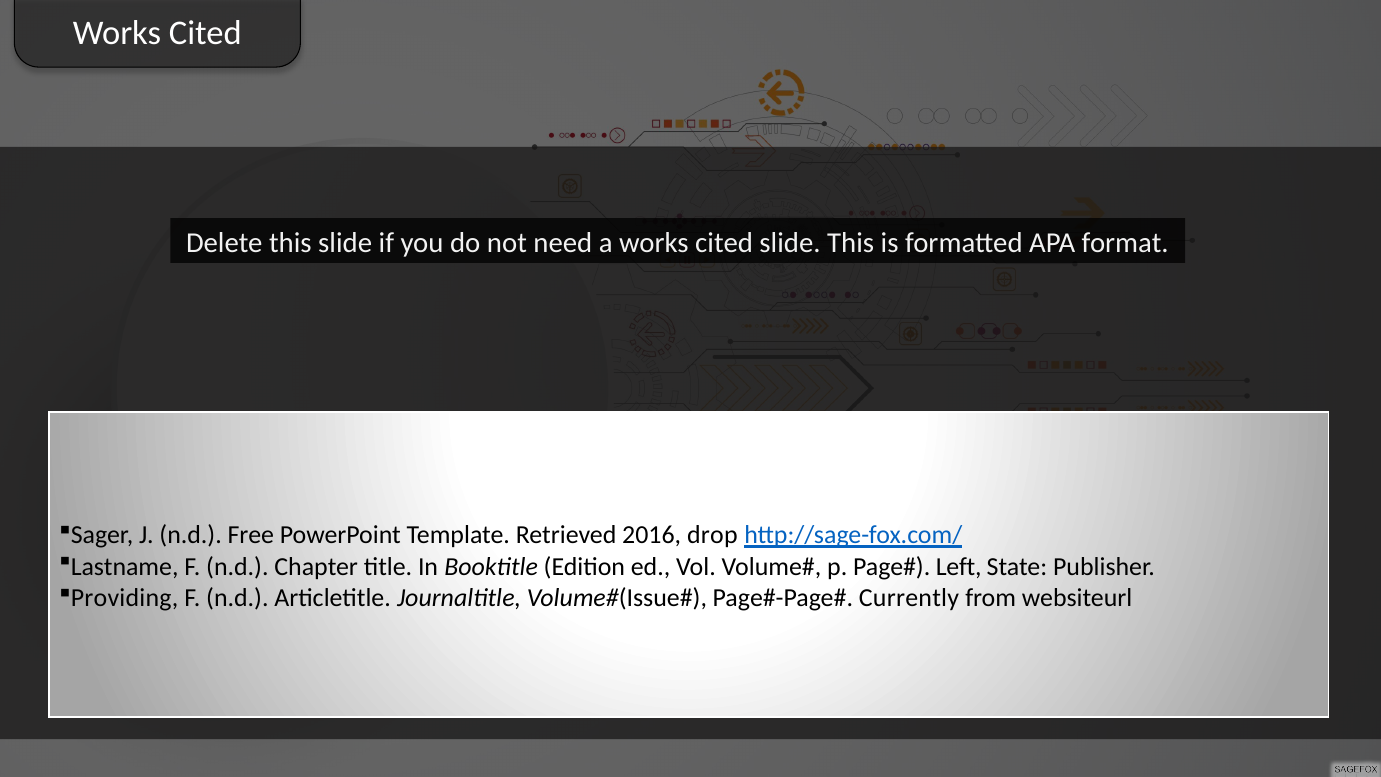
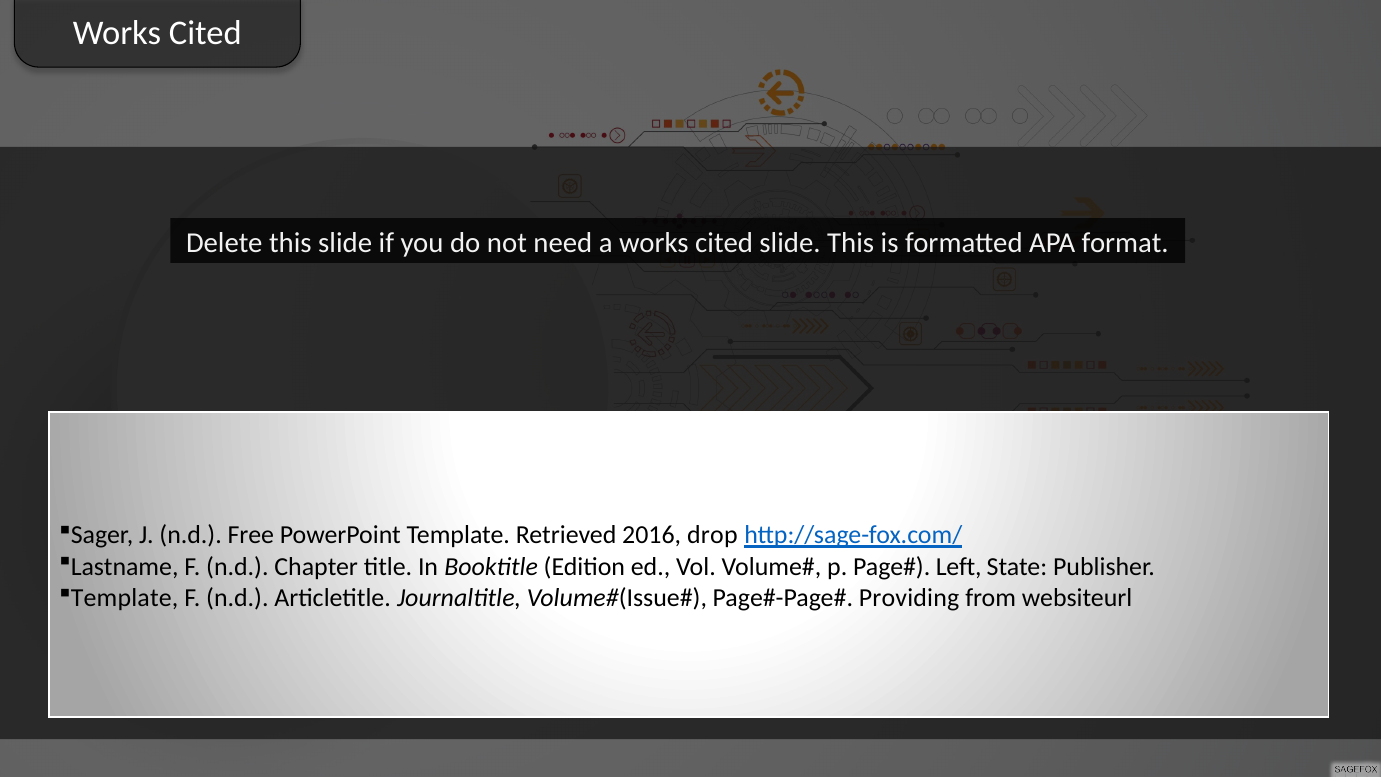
Providing: Providing -> Template (125, 598)
Currently: Currently -> Providing (909, 598)
